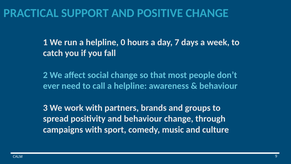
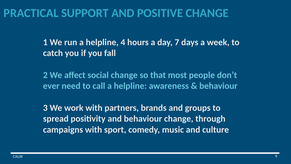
0: 0 -> 4 (123, 42)
